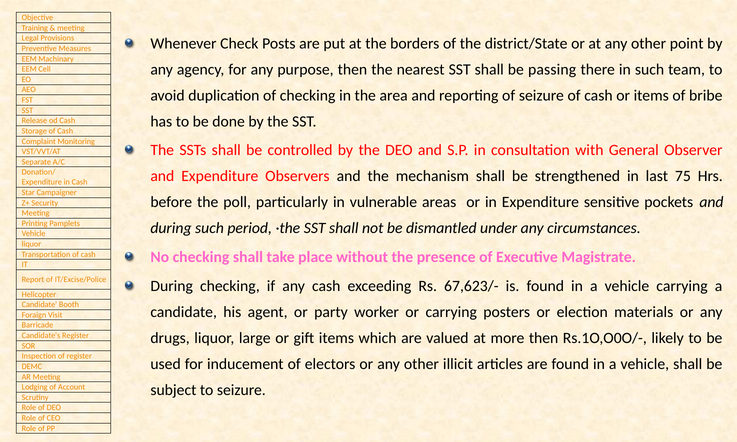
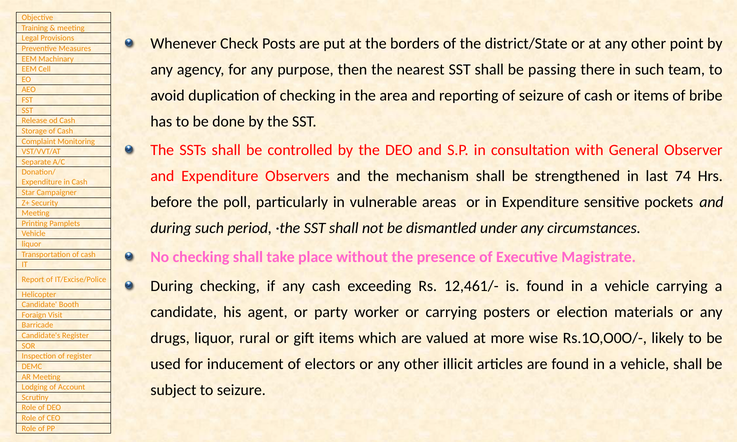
75: 75 -> 74 (683, 176)
67,623/-: 67,623/- -> 12,461/- (471, 286)
large: large -> rural (255, 338)
more then: then -> wise (544, 338)
